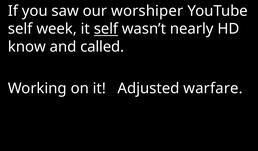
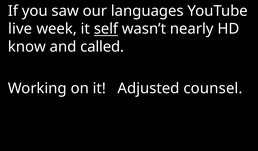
worshiper: worshiper -> languages (147, 11)
self: self -> live (20, 29)
warfare: warfare -> counsel (213, 89)
